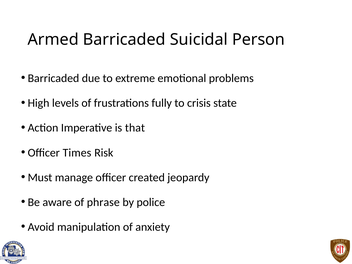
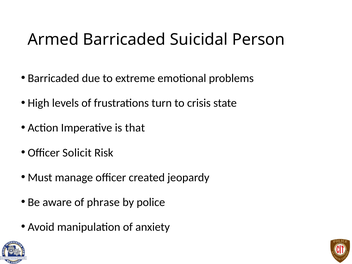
fully: fully -> turn (162, 103)
Times: Times -> Solicit (77, 153)
